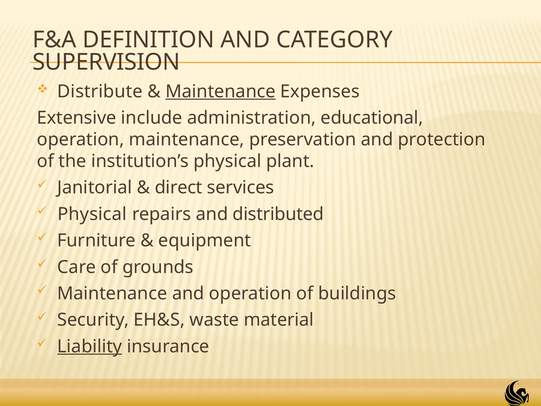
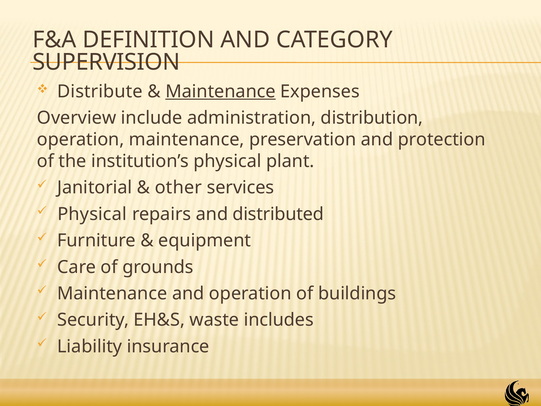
Extensive: Extensive -> Overview (77, 118)
educational: educational -> distribution (372, 118)
direct: direct -> other (178, 188)
material: material -> includes (279, 320)
Liability underline: present -> none (90, 346)
